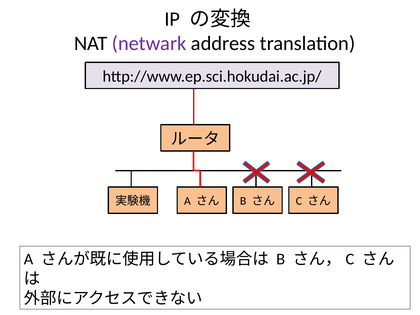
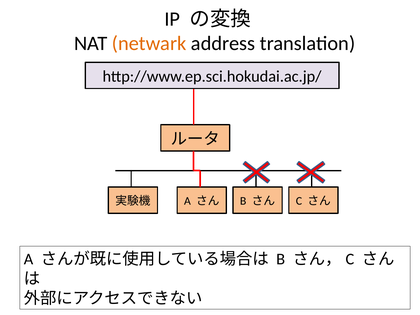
netwark colour: purple -> orange (149, 44)
